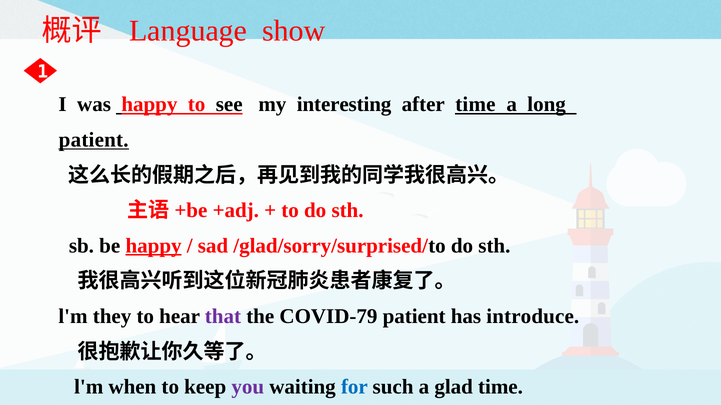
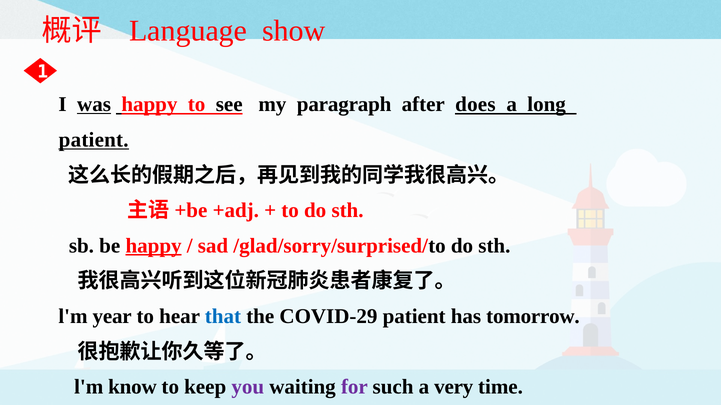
was underline: none -> present (94, 105)
interesting: interesting -> paragraph (344, 105)
after time: time -> does (475, 105)
they: they -> year (112, 317)
that colour: purple -> blue (223, 317)
COVID-79: COVID-79 -> COVID-29 (328, 317)
introduce: introduce -> tomorrow (533, 317)
when: when -> know (132, 387)
for colour: blue -> purple (354, 387)
glad: glad -> very (454, 387)
